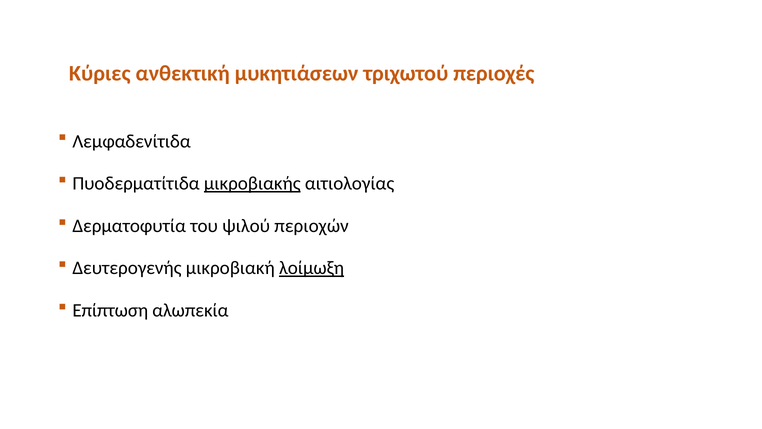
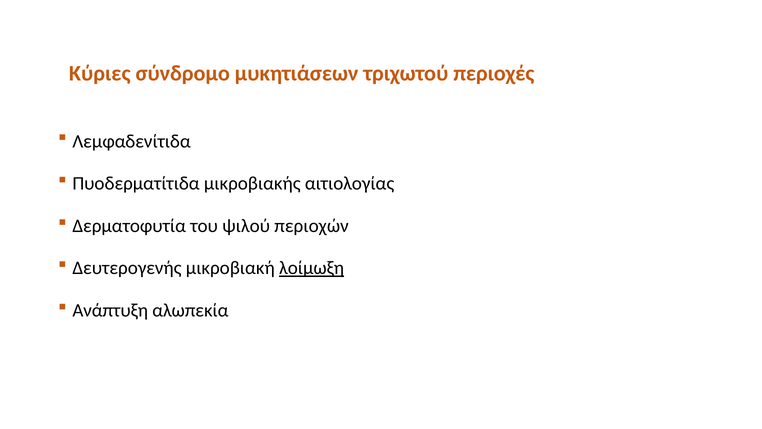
ανθεκτική: ανθεκτική -> σύνδρομο (183, 74)
μικροβιακής underline: present -> none (252, 183)
Επίπτωση: Επίπτωση -> Ανάπτυξη (110, 310)
